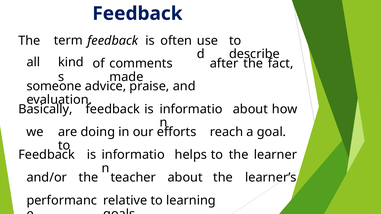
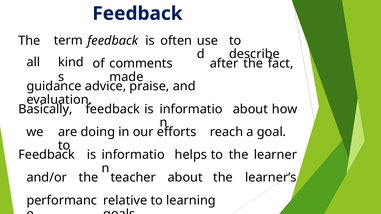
someone: someone -> guidance (54, 86)
